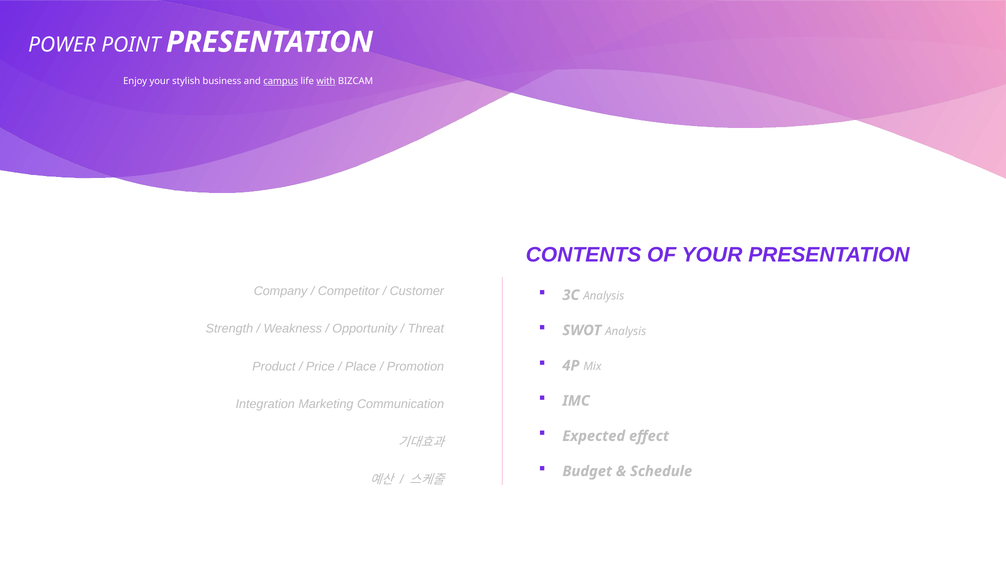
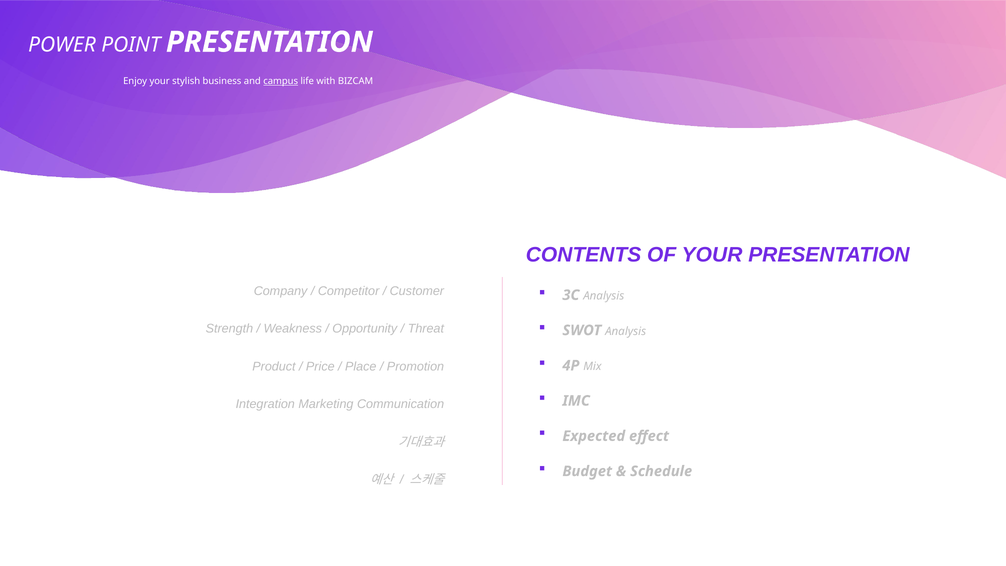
with underline: present -> none (326, 81)
